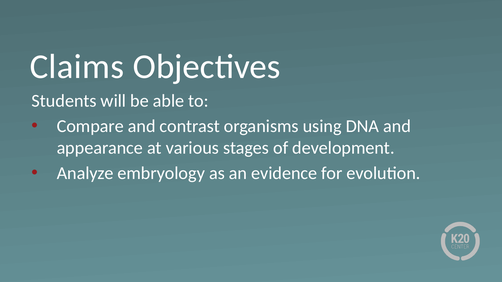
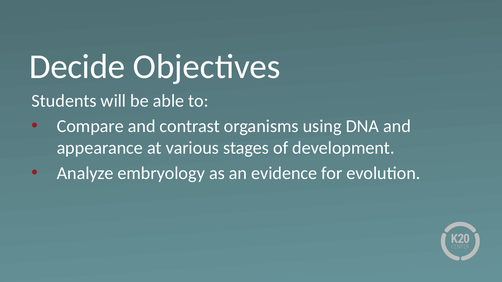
Claims: Claims -> Decide (77, 67)
